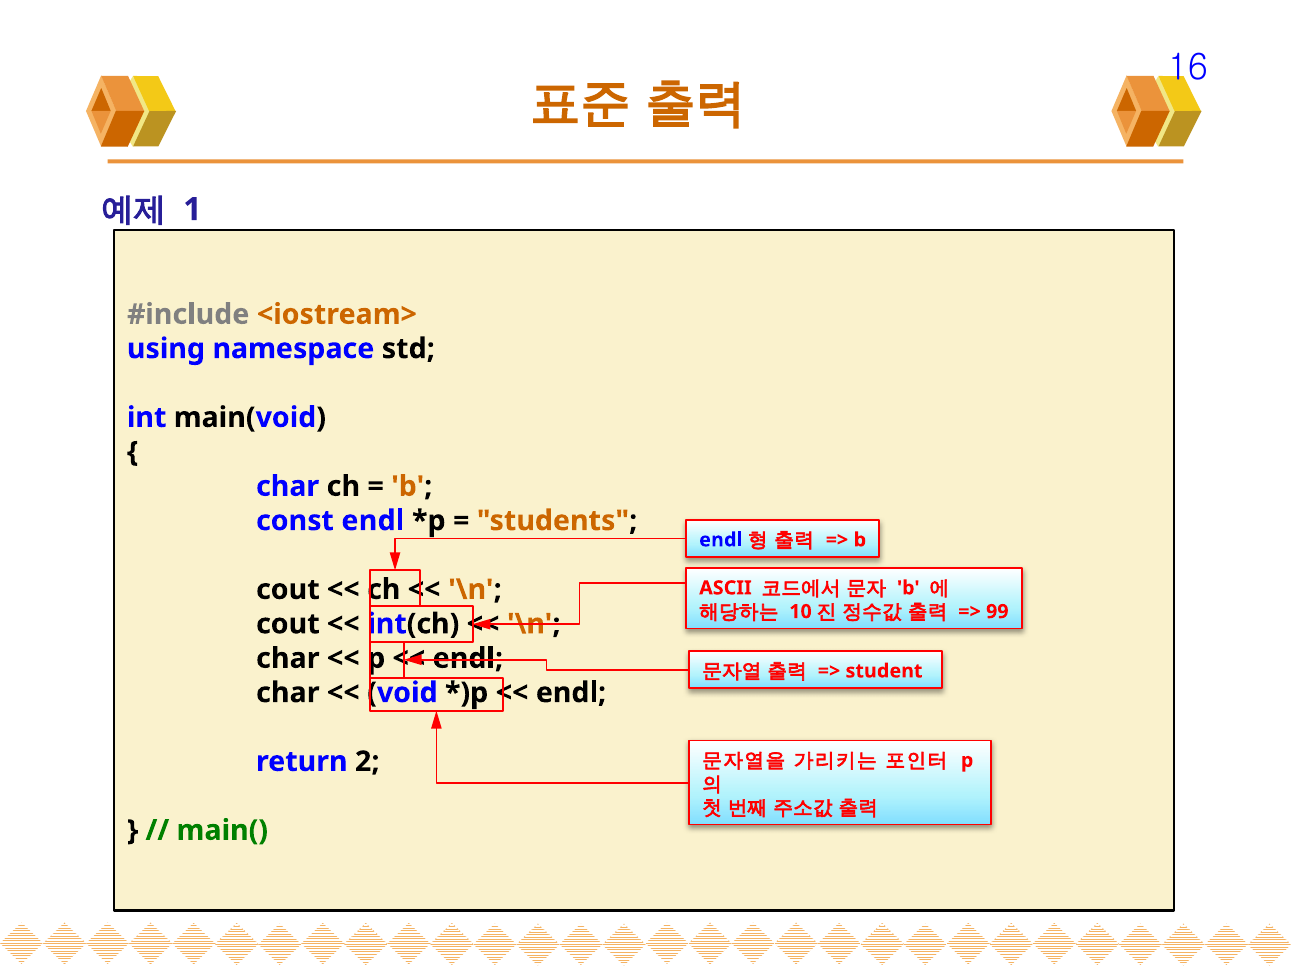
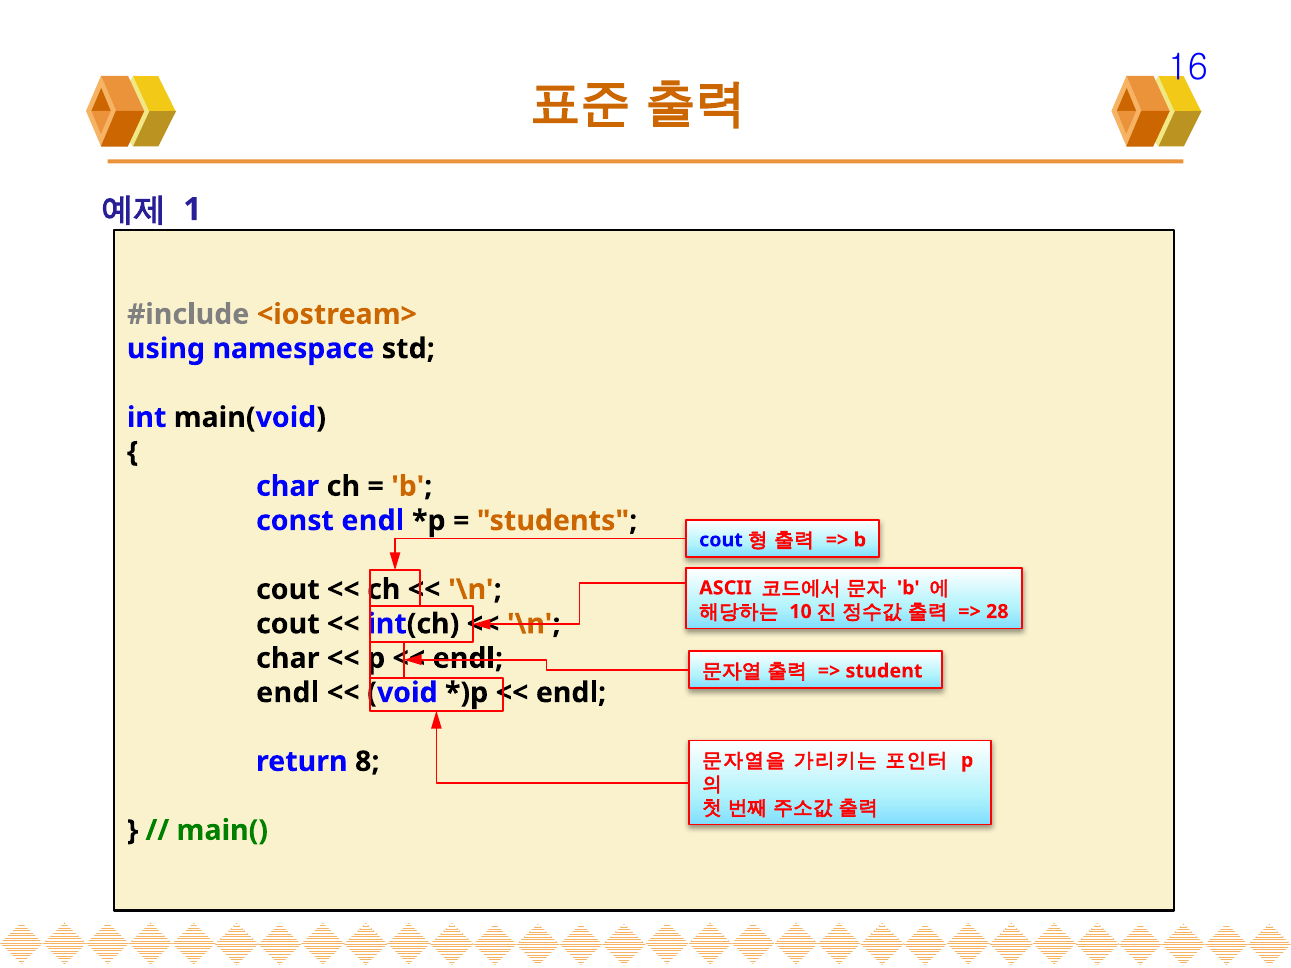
endl: endl -> cout (721, 540)
99: 99 -> 28 (997, 612)
char: char -> endl (288, 693)
2: 2 -> 8 (367, 762)
